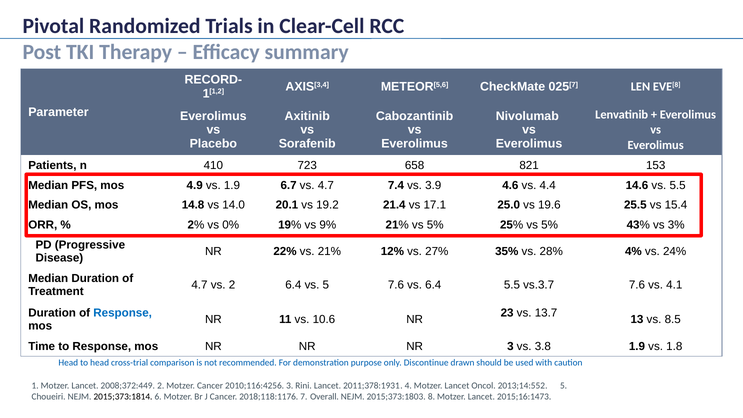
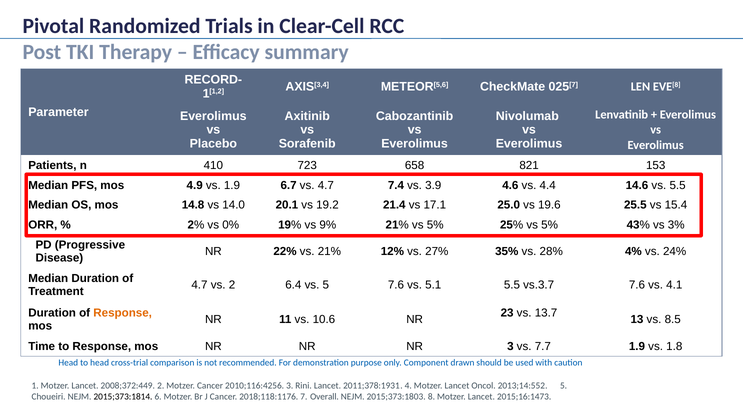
vs 6.4: 6.4 -> 5.1 (433, 285)
Response colour: blue -> orange (123, 313)
3.8: 3.8 -> 7.7 (543, 346)
Discontinue: Discontinue -> Component (426, 363)
